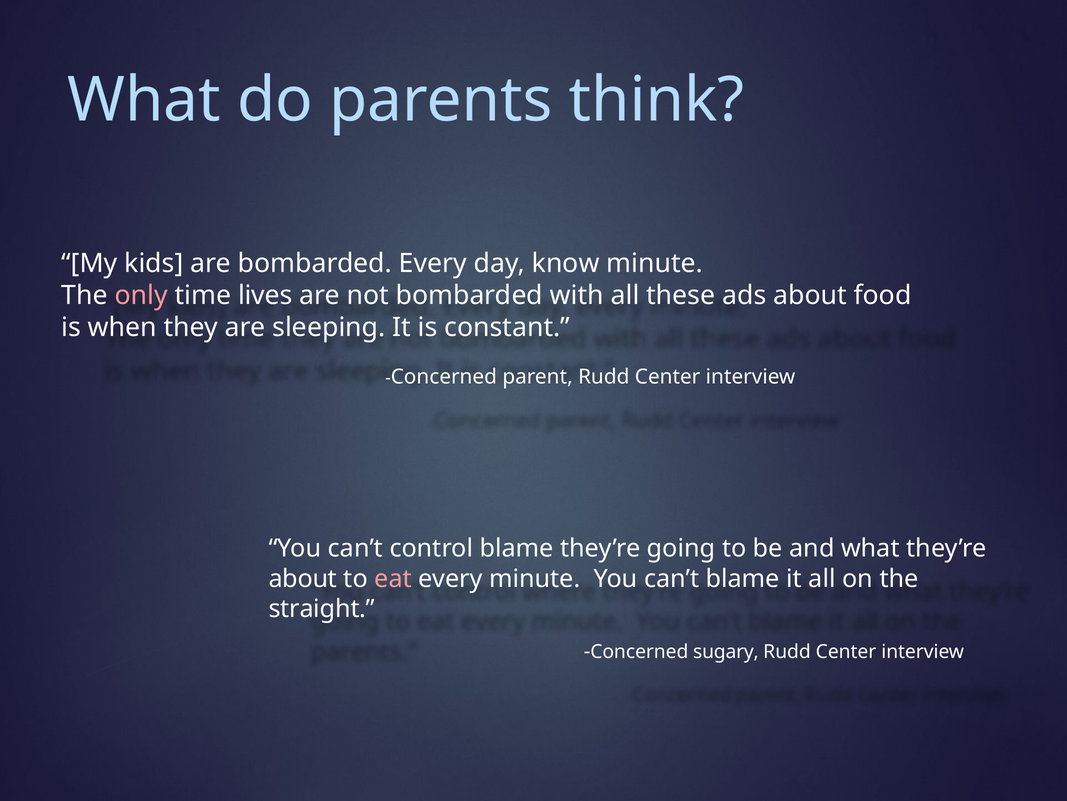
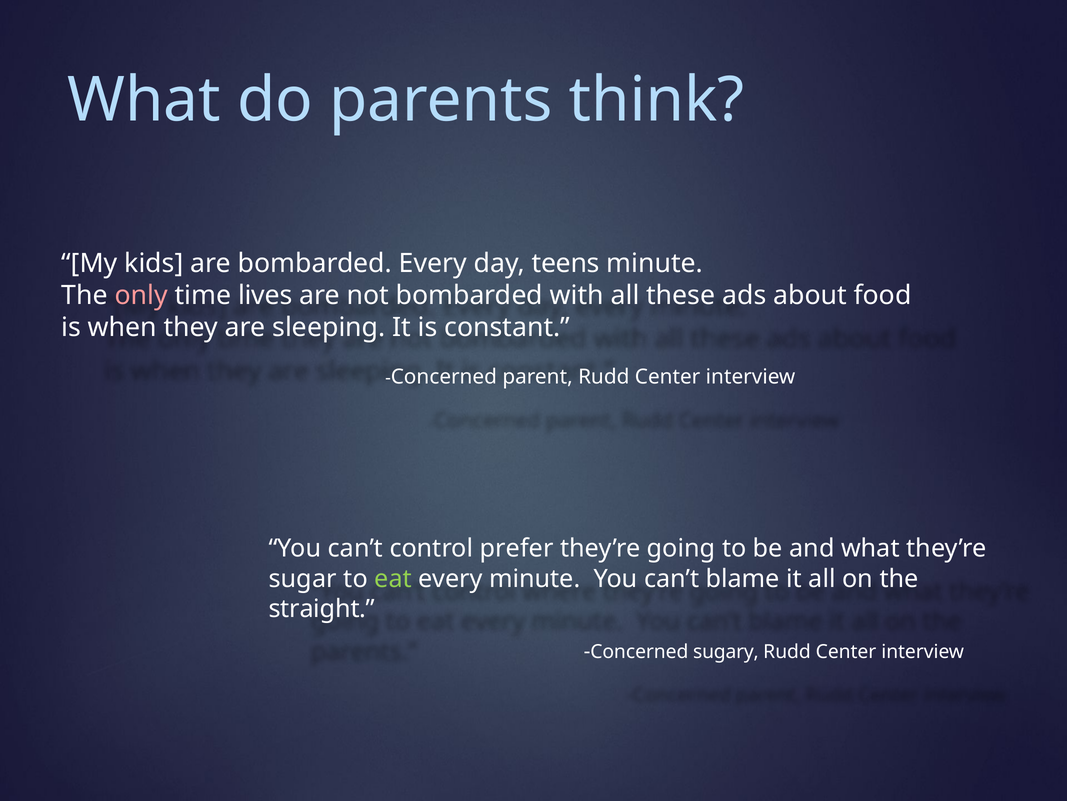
know: know -> teens (566, 263)
control blame: blame -> prefer (517, 548)
about: about -> sugar (303, 578)
eat colour: pink -> light green (393, 578)
